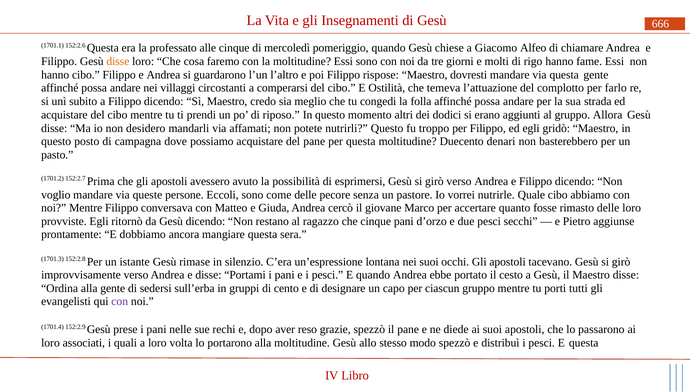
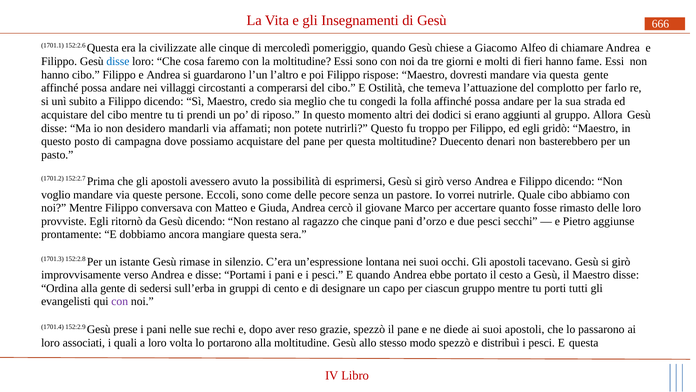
professato: professato -> civilizzate (173, 48)
disse colour: orange -> blue (118, 61)
rigo: rigo -> fieri (533, 61)
